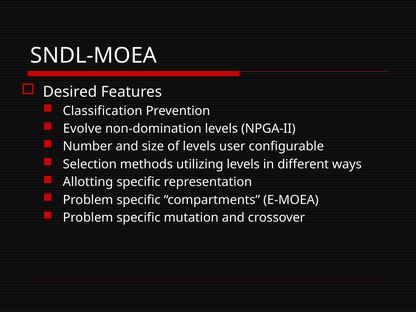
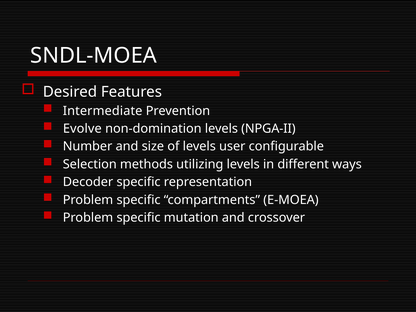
Classification: Classification -> Intermediate (103, 111)
Allotting: Allotting -> Decoder (88, 182)
